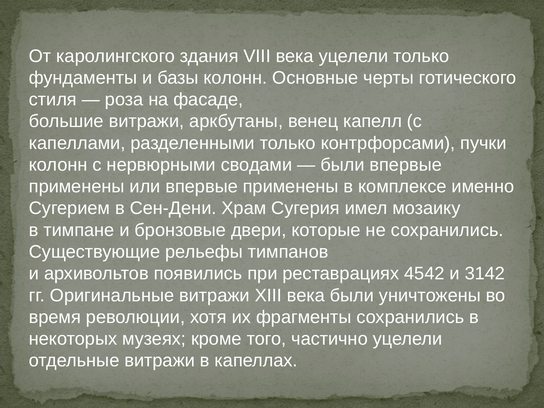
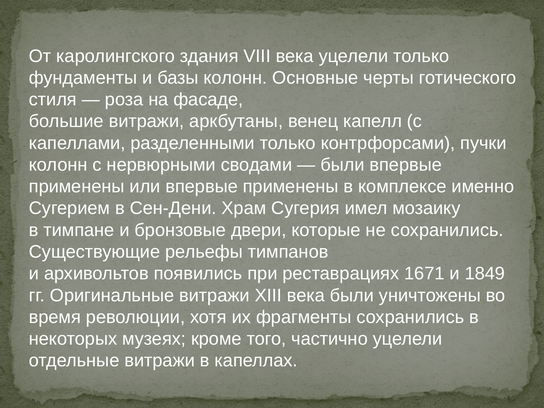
4542: 4542 -> 1671 (424, 274)
3142: 3142 -> 1849 (485, 274)
